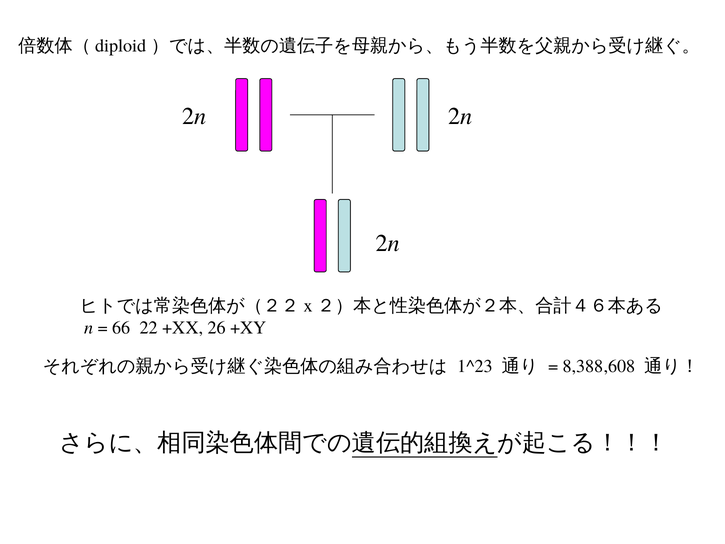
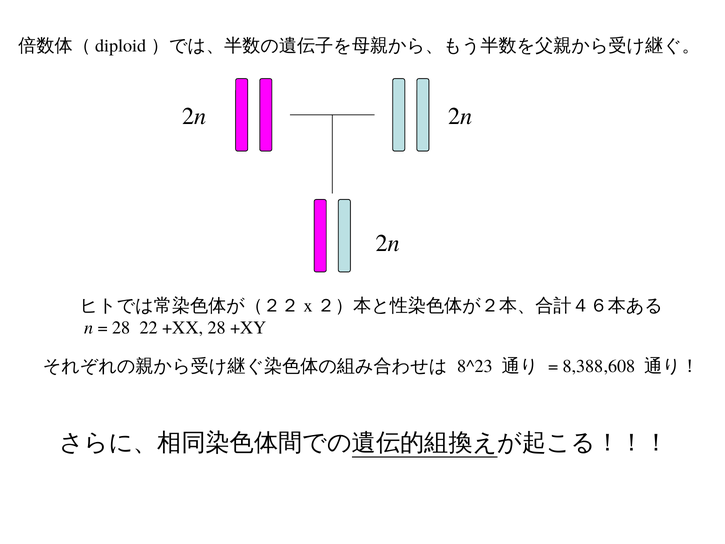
66: 66 -> 28 (121, 327)
+XX 26: 26 -> 28 (217, 327)
1^23: 1^23 -> 8^23 (475, 366)
